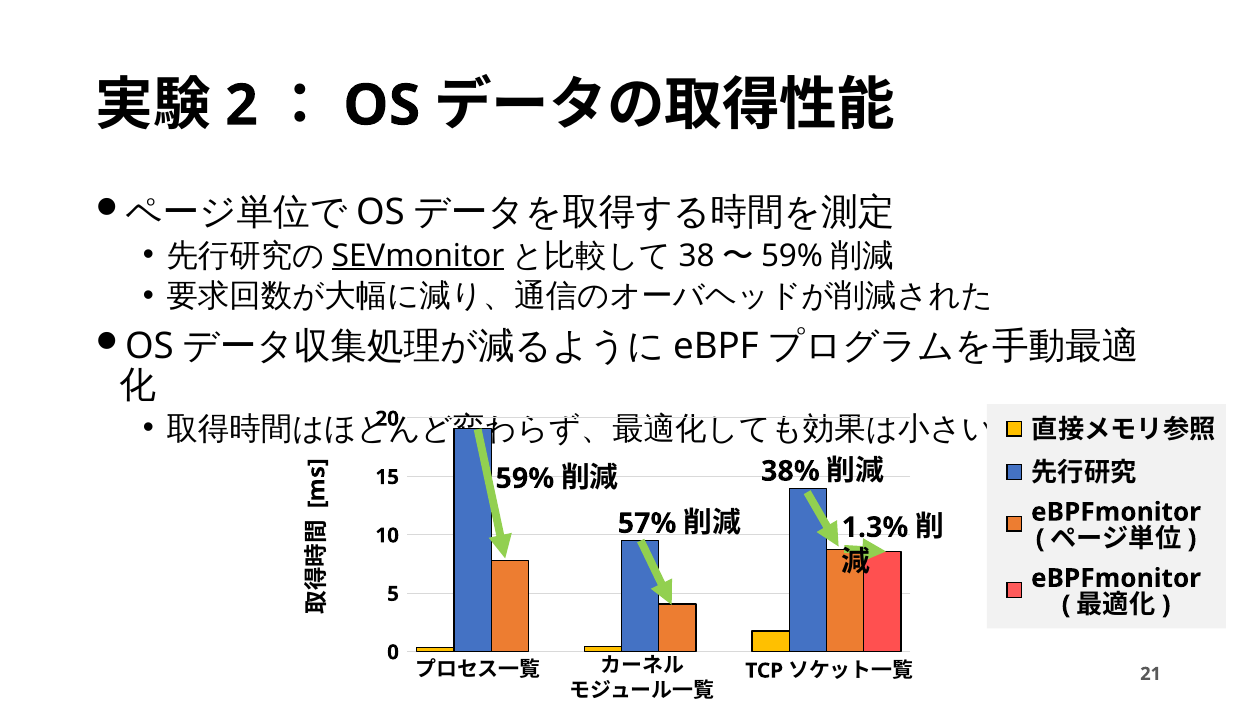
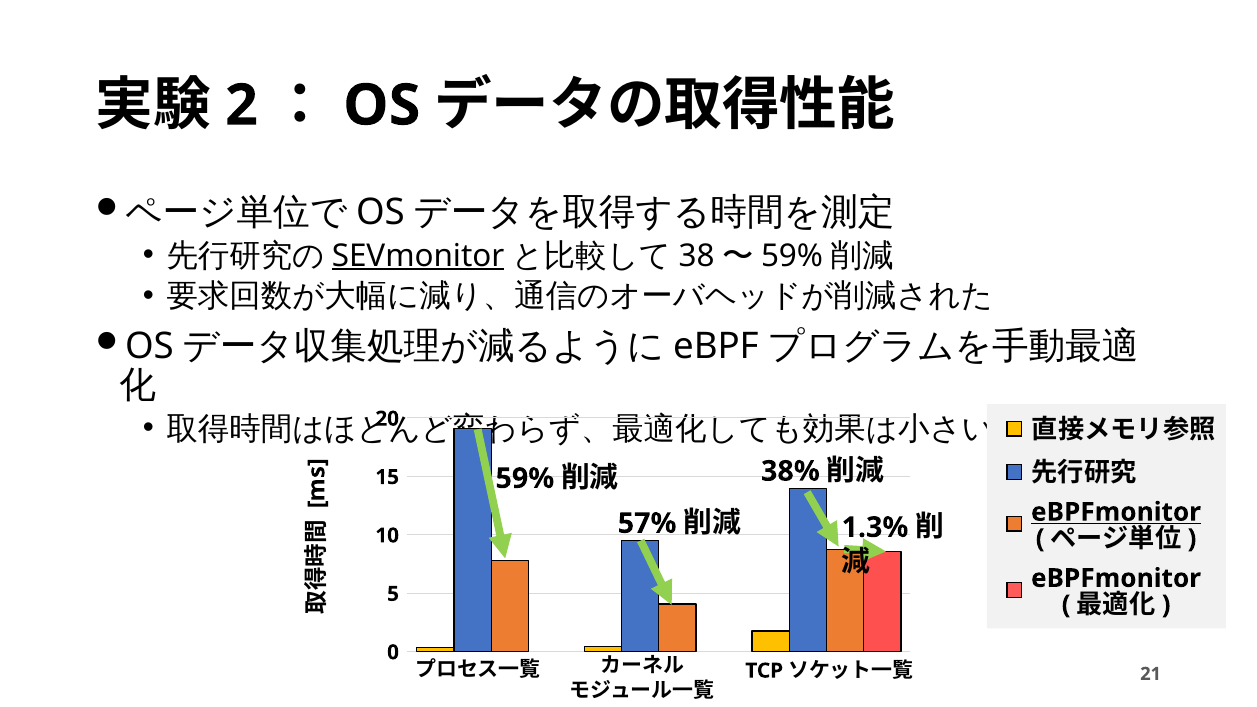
eBPFmonitor underline: none -> present (1116, 512)
